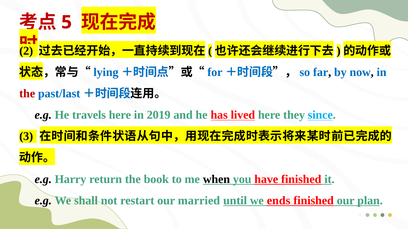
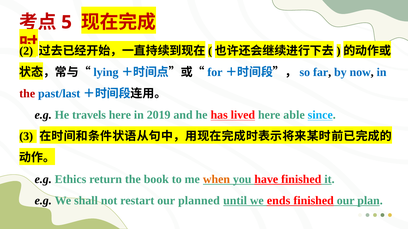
they: they -> able (294, 115)
Harry: Harry -> Ethics (70, 179)
when colour: black -> orange (216, 179)
married: married -> planned (199, 201)
